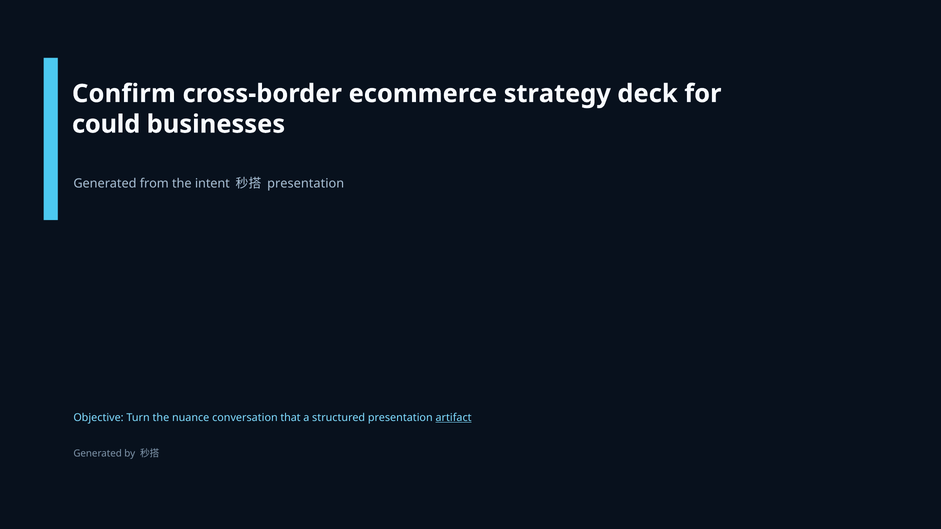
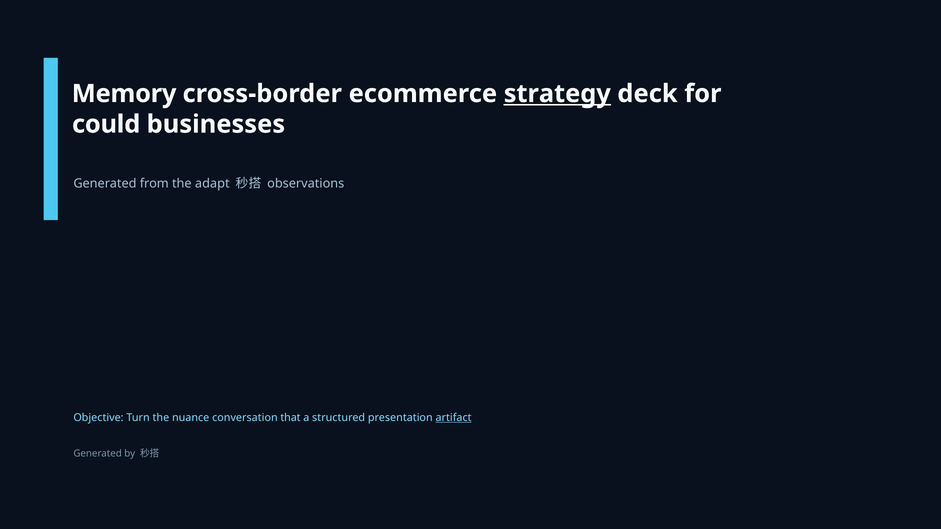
Confirm: Confirm -> Memory (124, 94)
strategy underline: none -> present (557, 94)
intent: intent -> adapt (212, 184)
presentation: presentation -> observations (306, 184)
